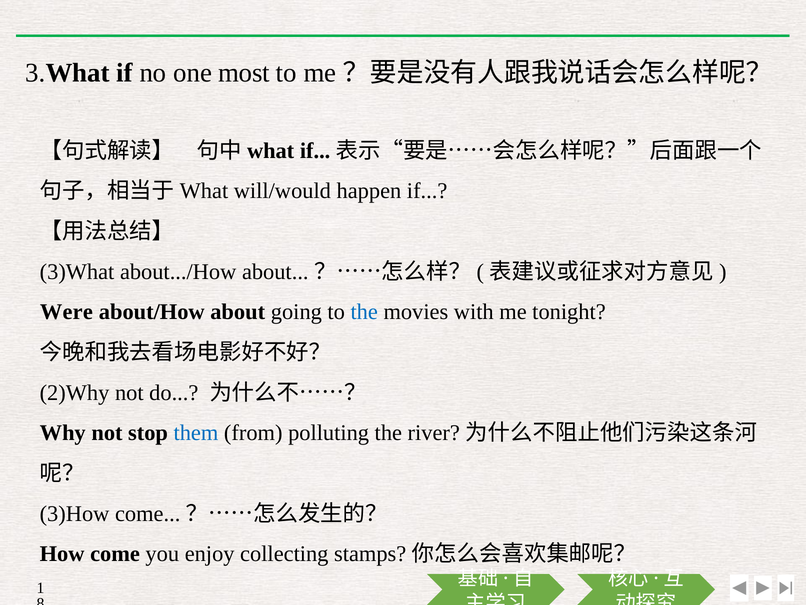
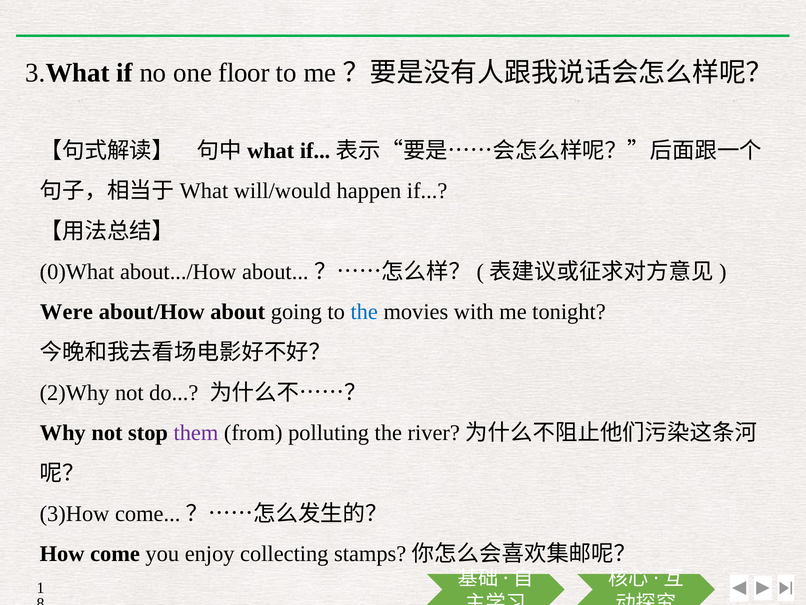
most: most -> floor (244, 73)
3)What: 3)What -> 0)What (77, 271)
them colour: blue -> purple (196, 433)
